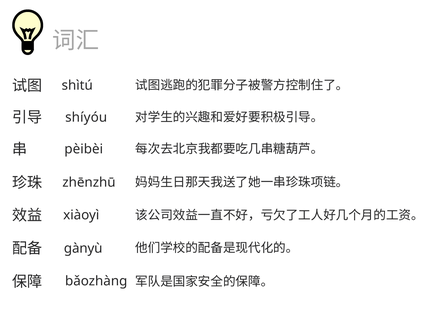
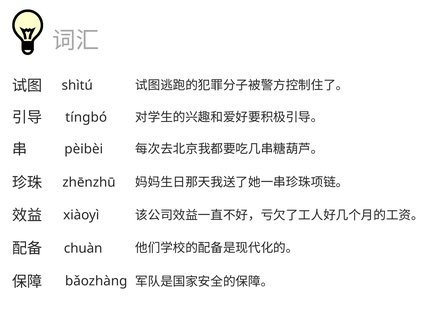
shíyóu: shíyóu -> tíngbó (86, 117)
gànyù: gànyù -> chuàn (83, 248)
